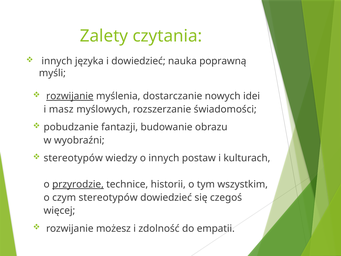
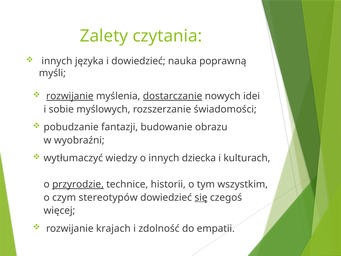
dostarczanie underline: none -> present (173, 96)
masz: masz -> sobie (61, 109)
stereotypów: stereotypów -> wytłumaczyć (73, 158)
postaw: postaw -> dziecka (199, 158)
się underline: none -> present (201, 197)
możesz: możesz -> krajach (113, 228)
